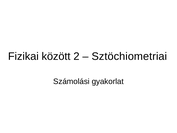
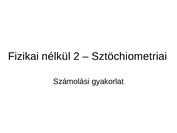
között: között -> nélkül (56, 56)
